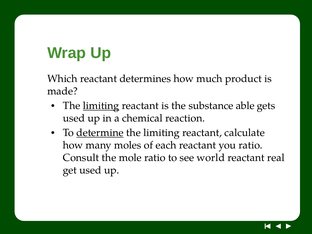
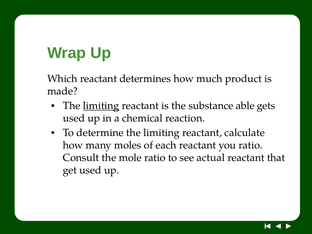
determine underline: present -> none (100, 133)
world: world -> actual (211, 158)
real: real -> that (276, 158)
